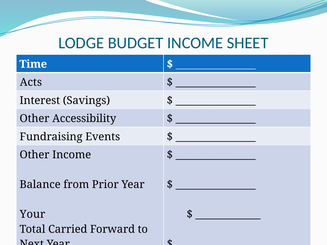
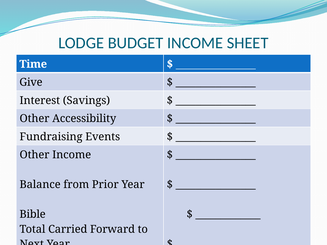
Acts: Acts -> Give (31, 82)
Your: Your -> Bible (33, 215)
